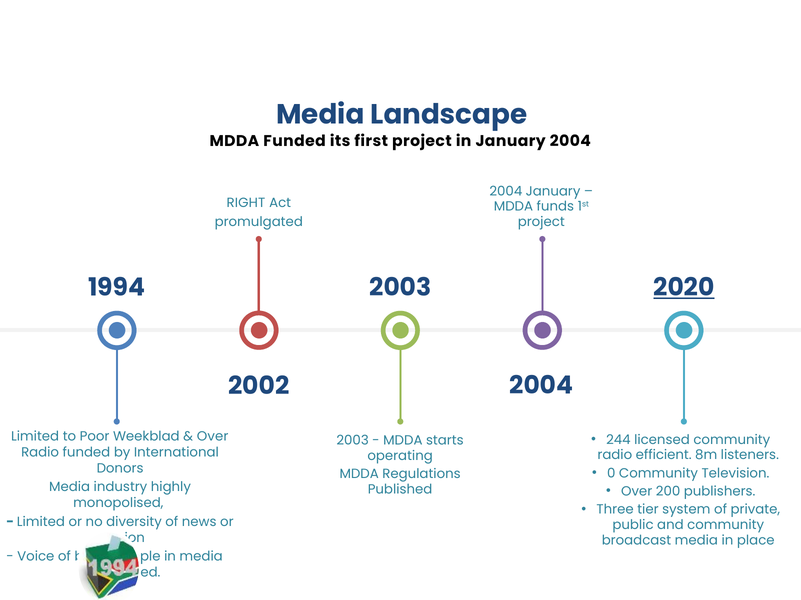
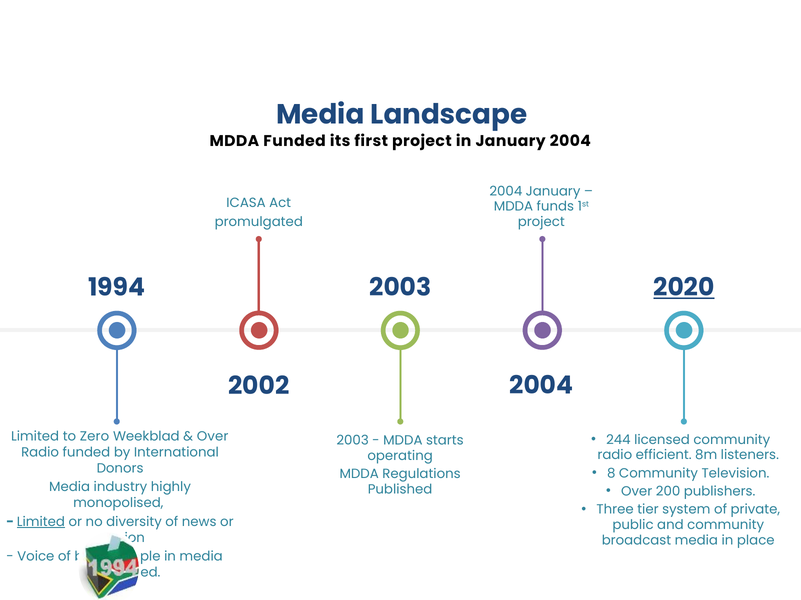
RIGHT: RIGHT -> ICASA (246, 203)
Poor: Poor -> Zero (94, 437)
0: 0 -> 8 (611, 474)
Limited underline: none -> present (41, 522)
